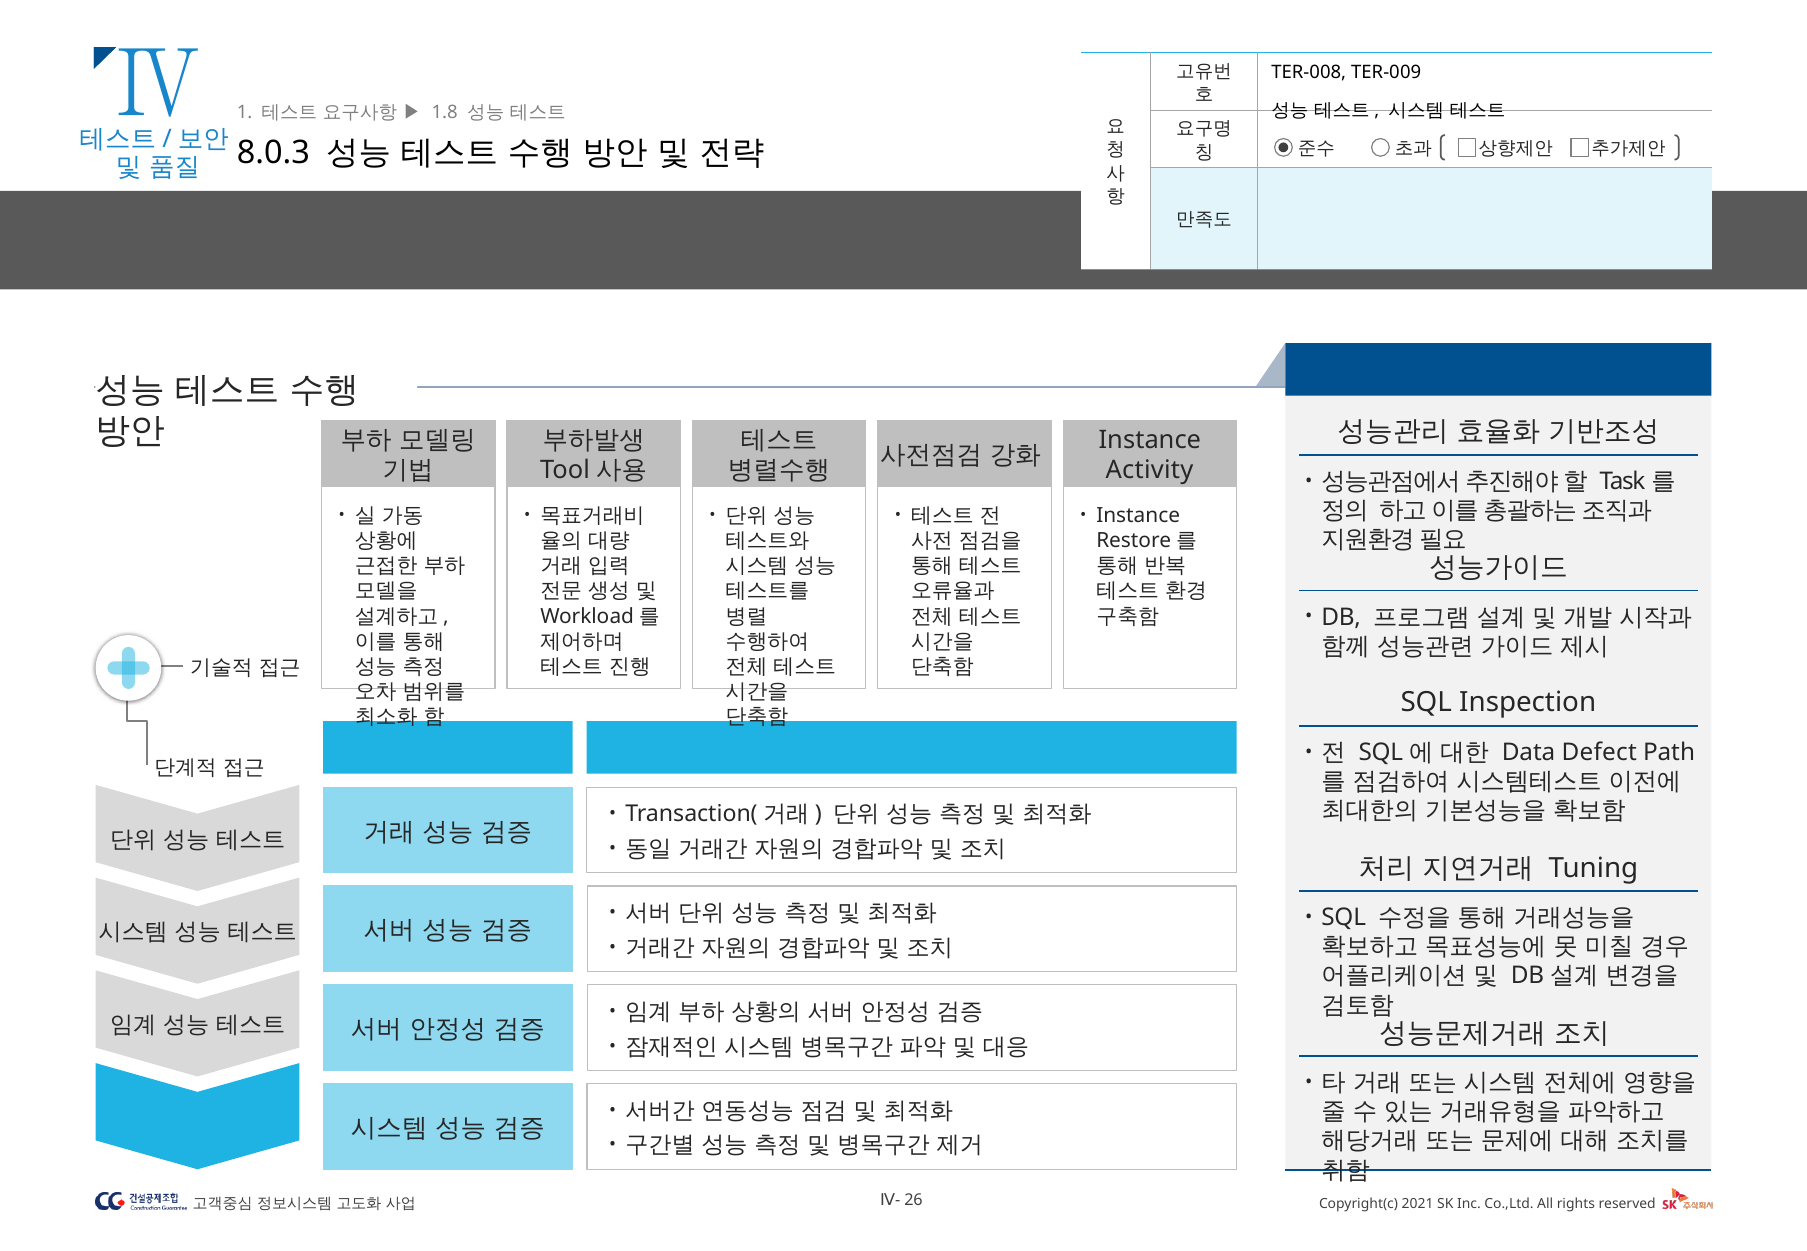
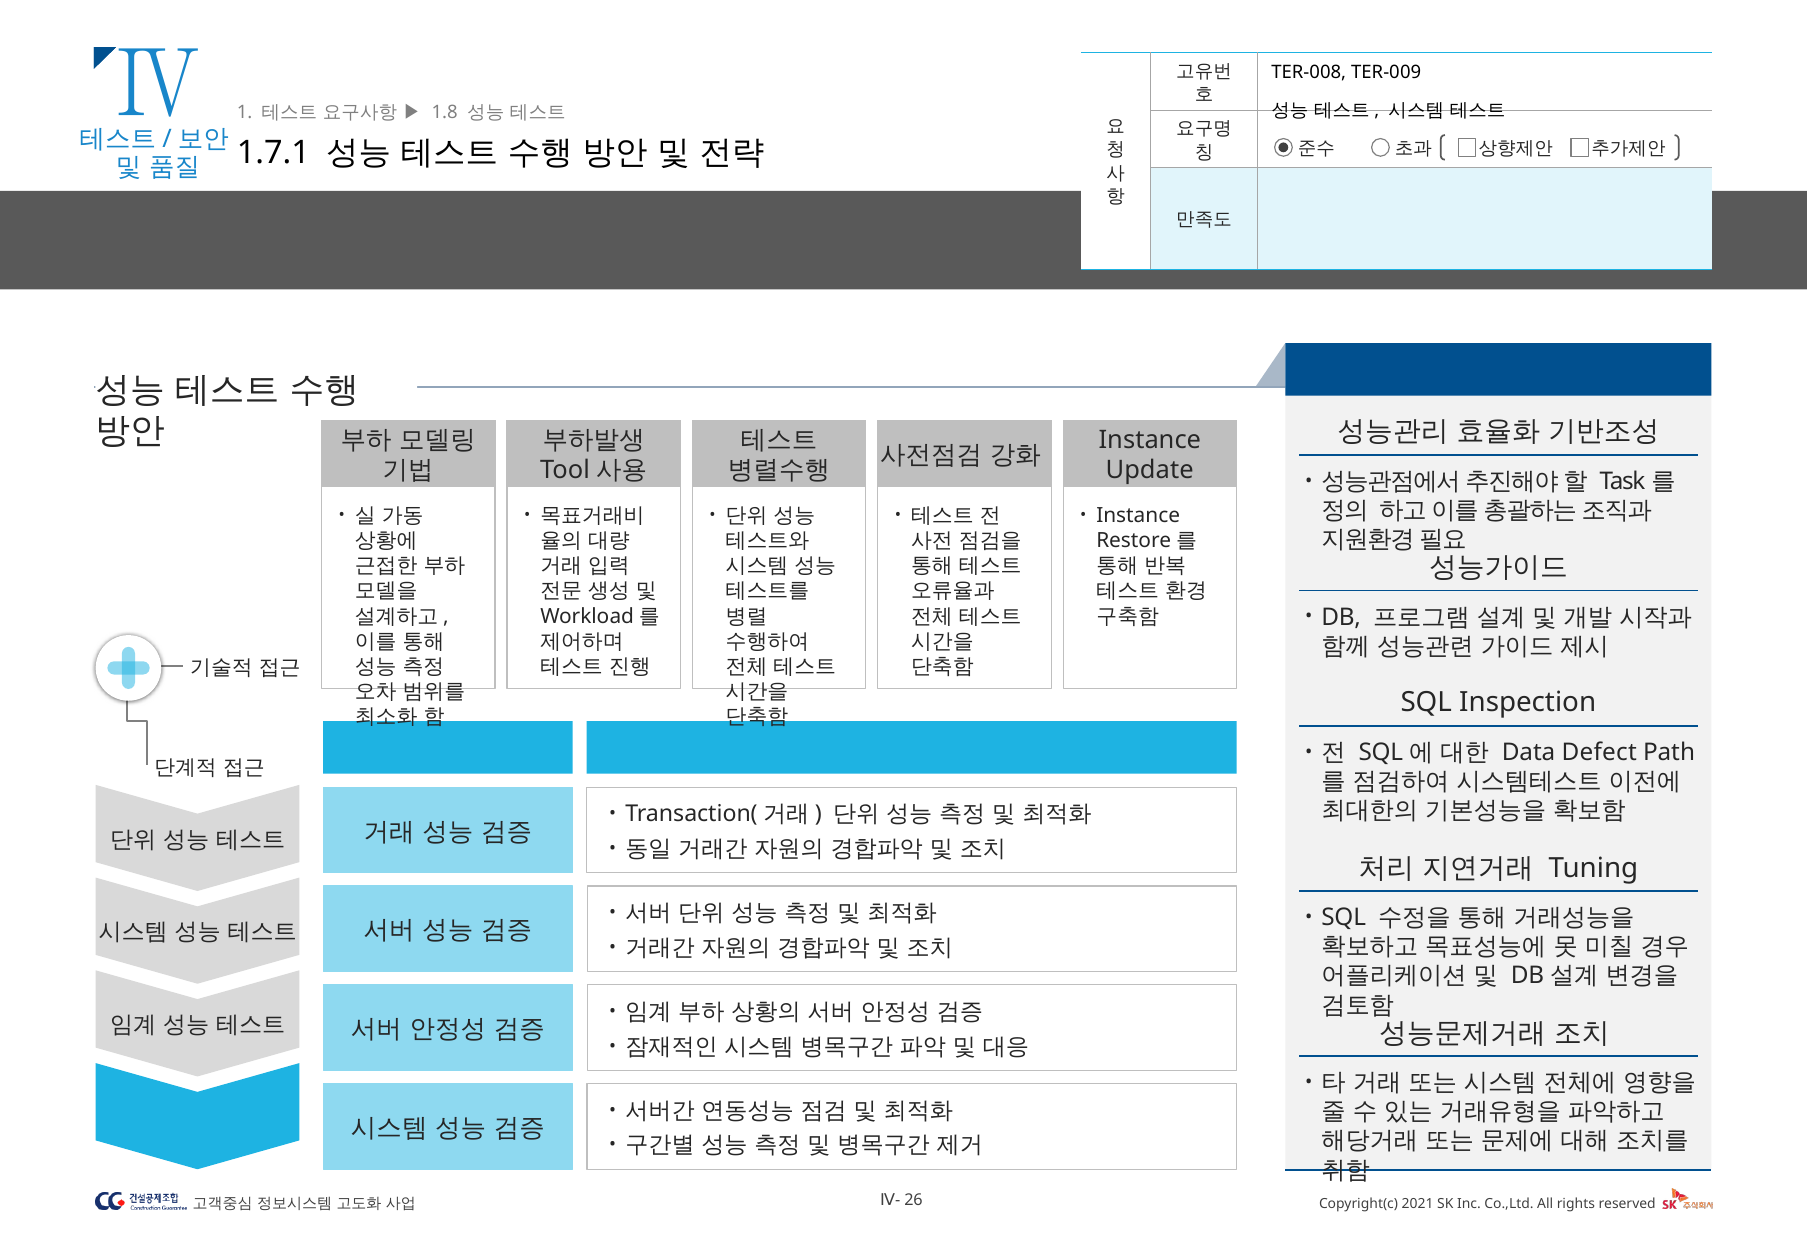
8.0.3: 8.0.3 -> 1.7.1 (273, 153)
Activity: Activity -> Update (1150, 471)
